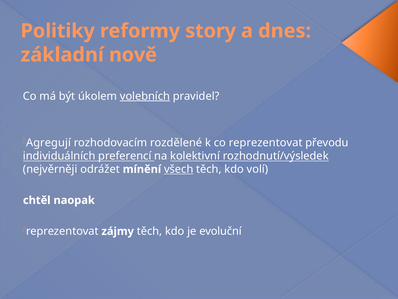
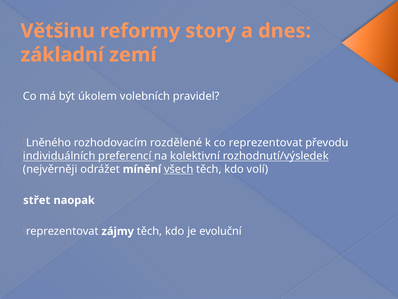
Politiky: Politiky -> Většinu (58, 31)
nově: nově -> zemí (133, 55)
volebních underline: present -> none (145, 96)
Agregují: Agregují -> Lněného (49, 142)
chtěl: chtěl -> střet (37, 200)
